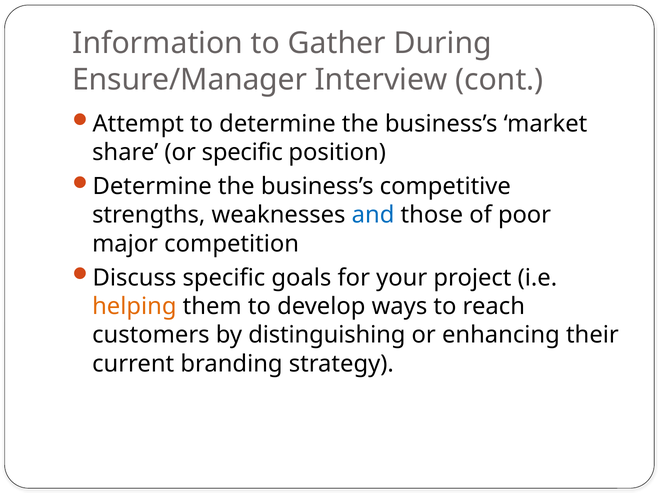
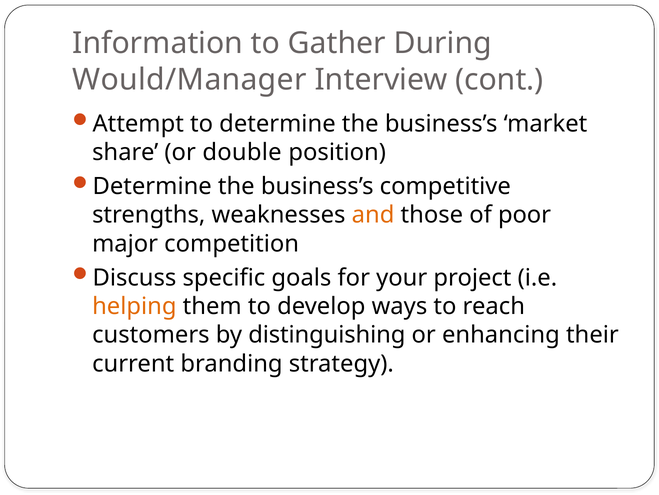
Ensure/Manager: Ensure/Manager -> Would/Manager (190, 80)
or specific: specific -> double (242, 152)
and colour: blue -> orange (373, 215)
